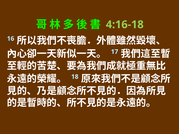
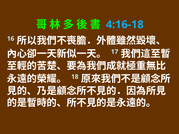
4:16-18 colour: light green -> light blue (125, 25)
